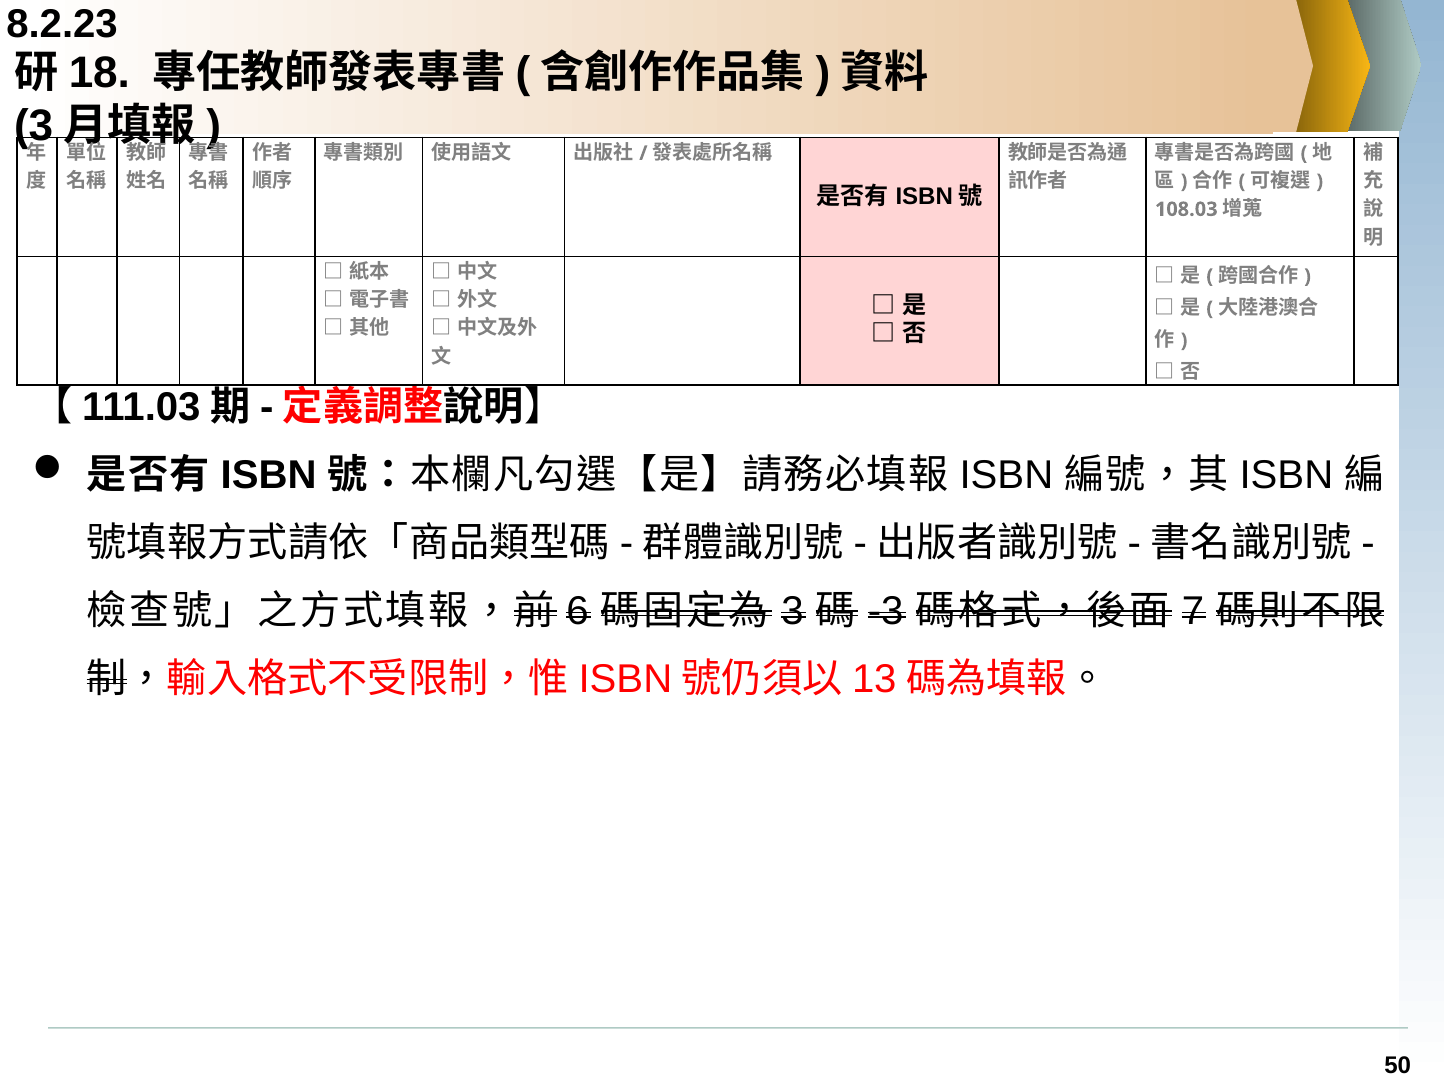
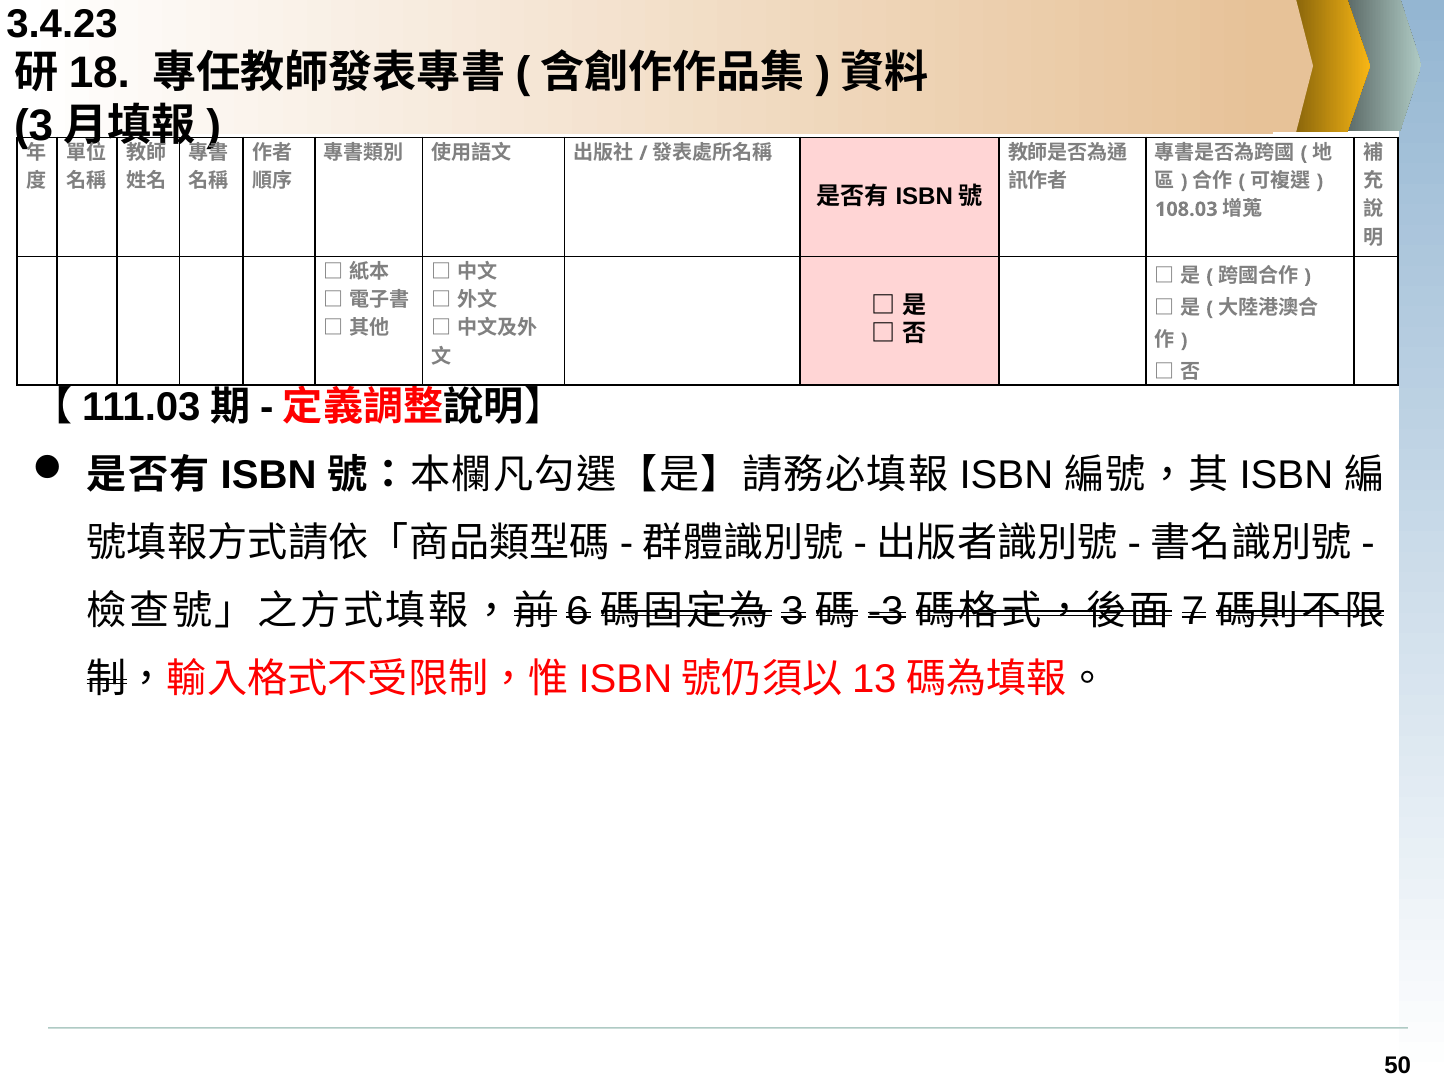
8.2.23: 8.2.23 -> 3.4.23 (62, 24)
